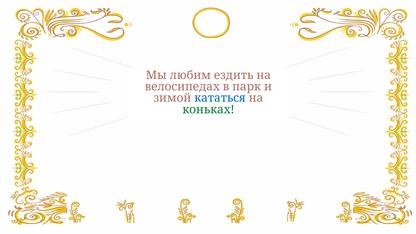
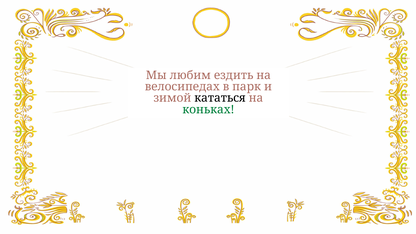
кататься colour: blue -> black (220, 98)
